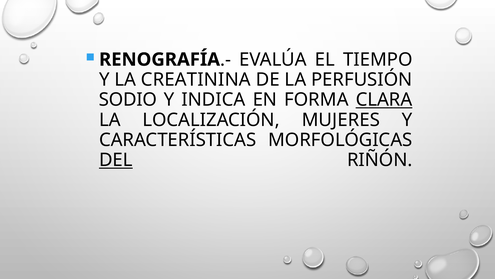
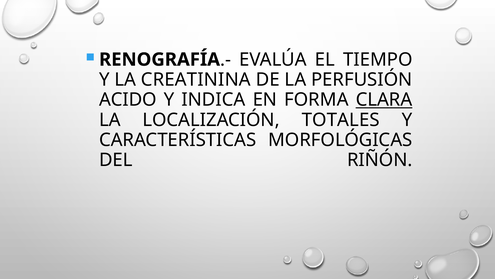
SODIO: SODIO -> ACIDO (128, 100)
MUJERES: MUJERES -> TOTALES (341, 120)
DEL underline: present -> none (116, 160)
